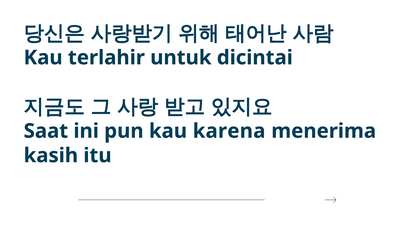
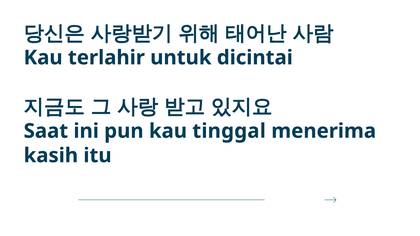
karena: karena -> tinggal (229, 131)
